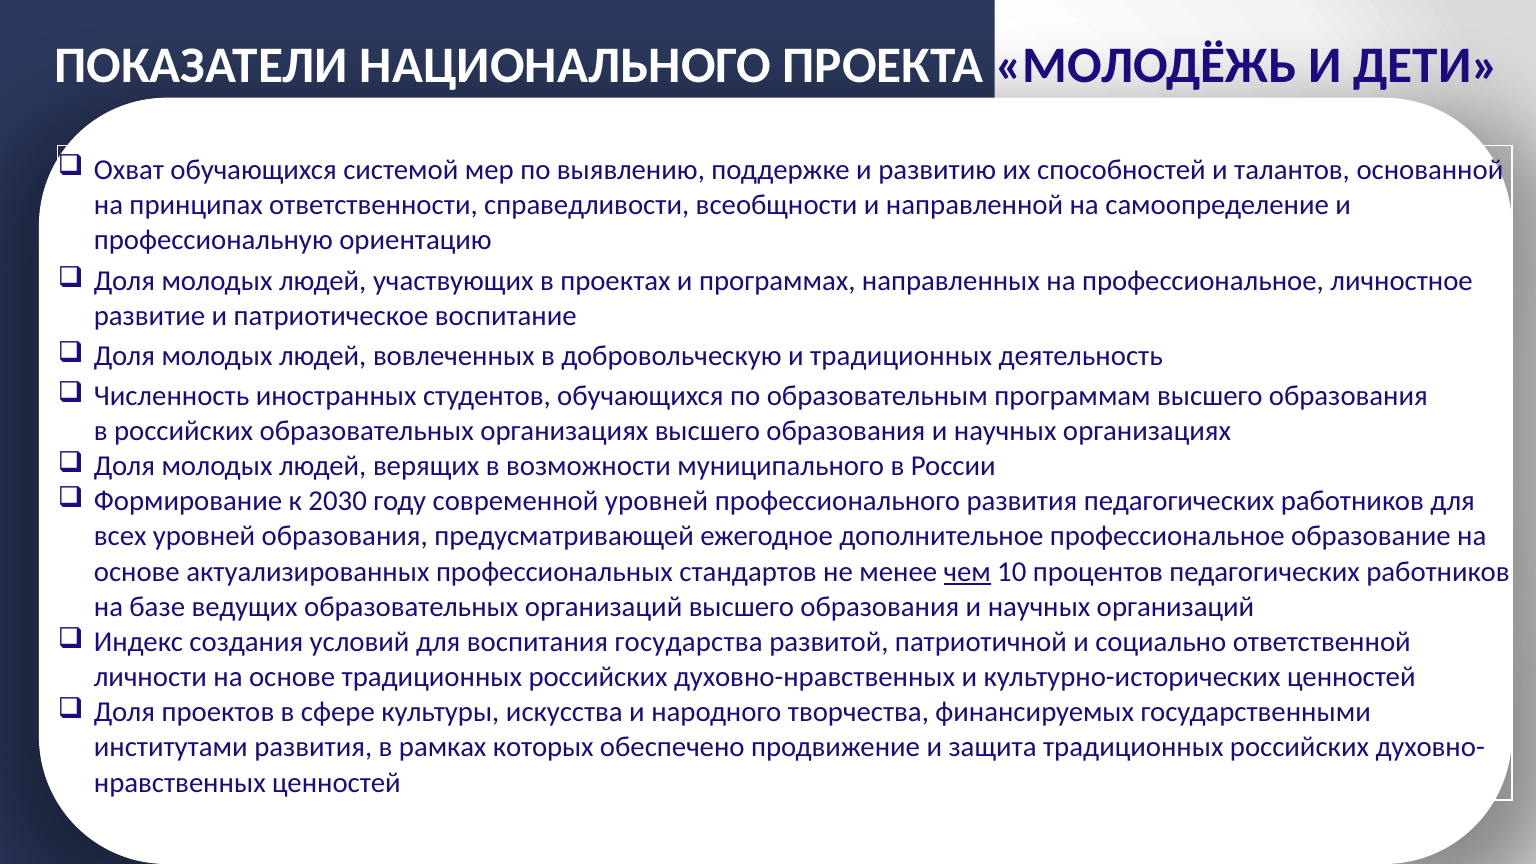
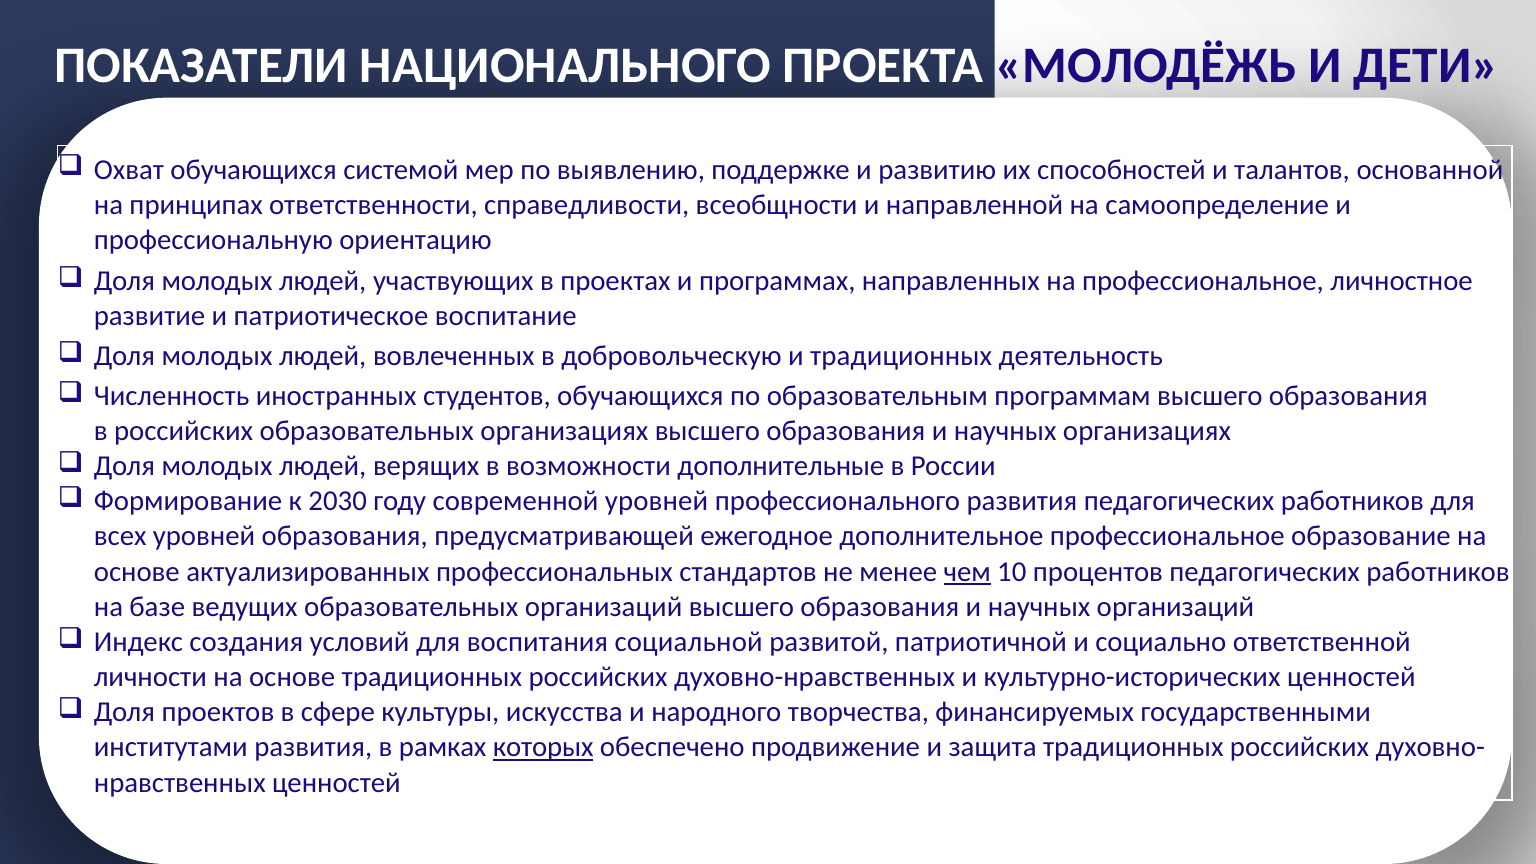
муниципального: муниципального -> дополнительные (781, 466)
государства: государства -> социальной (689, 642)
которых underline: none -> present (543, 747)
